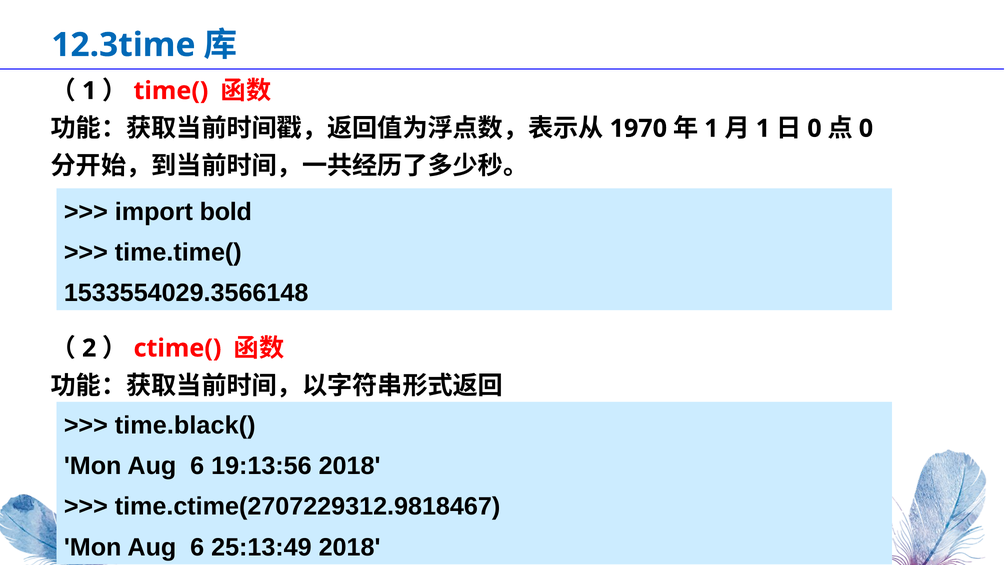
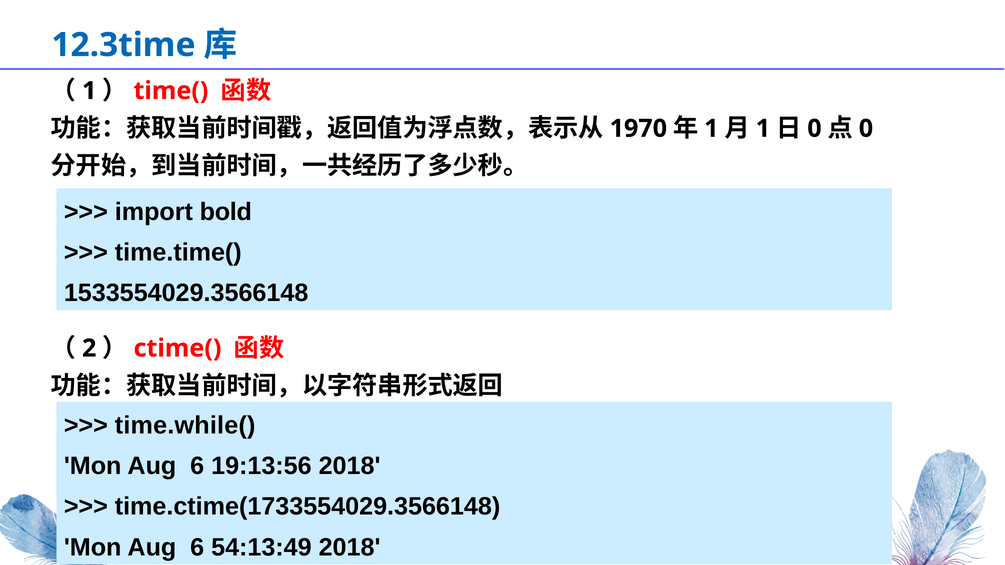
time.black(: time.black( -> time.while( (185, 426)
time.ctime(2707229312.9818467: time.ctime(2707229312.9818467 -> time.ctime(1733554029.3566148 (308, 507)
25:13:49: 25:13:49 -> 54:13:49 (261, 548)
